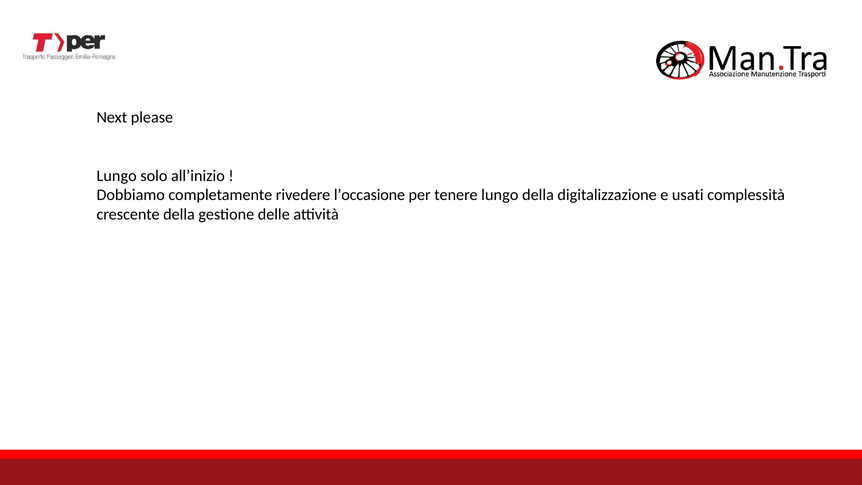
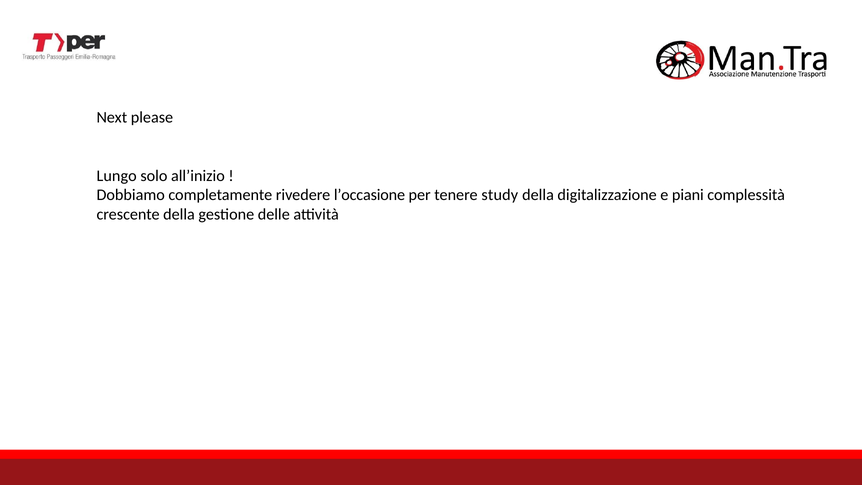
tenere lungo: lungo -> study (500, 195)
usati: usati -> piani (688, 195)
